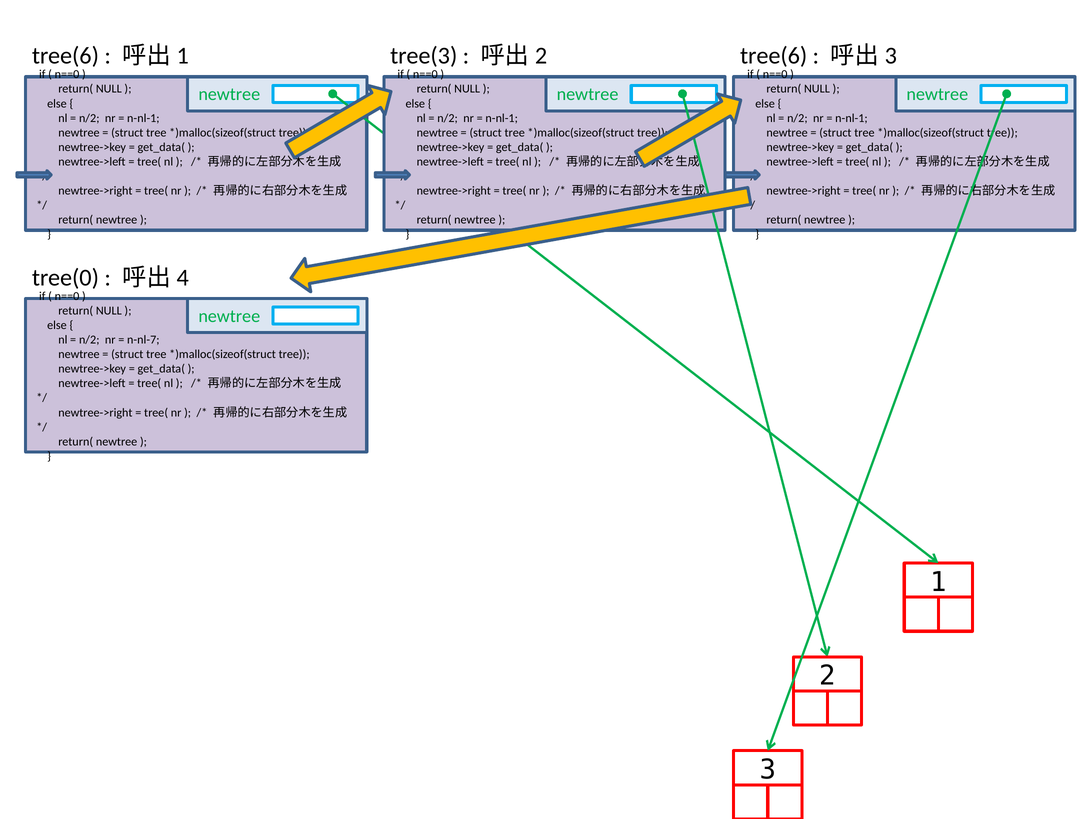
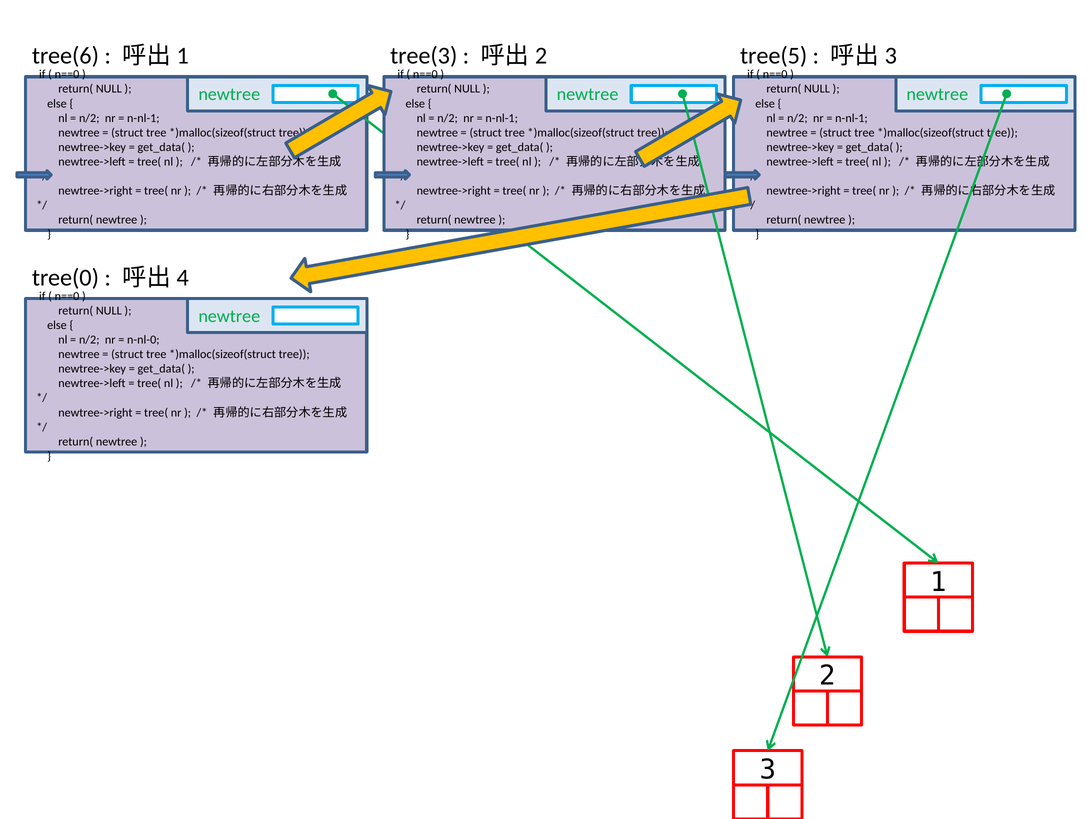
tree(6: tree(6 -> tree(5 (774, 56)
n-nl-7: n-nl-7 -> n-nl-0 (143, 340)
